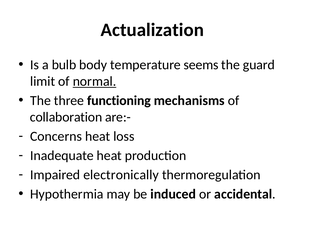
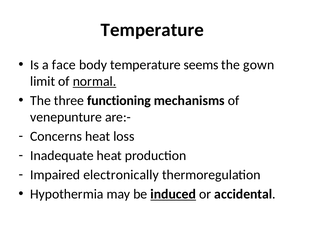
Actualization: Actualization -> Temperature (152, 30)
bulb: bulb -> face (64, 65)
guard: guard -> gown (259, 65)
collaboration: collaboration -> venepunture (66, 117)
induced underline: none -> present (173, 194)
